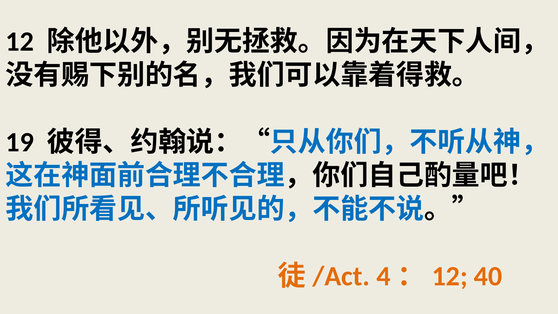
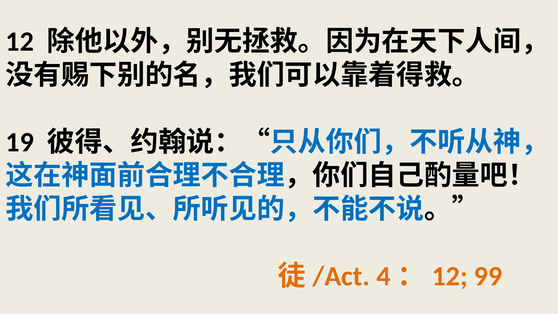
40: 40 -> 99 (488, 276)
